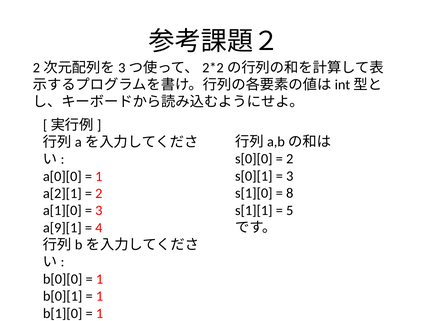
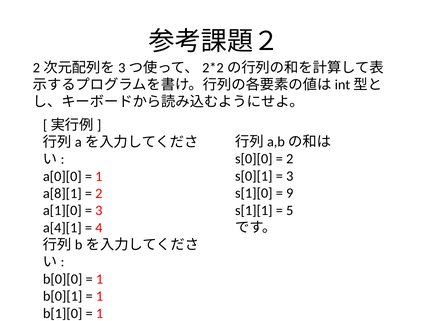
8: 8 -> 9 (290, 193)
a[2][1: a[2][1 -> a[8][1 (62, 193)
a[9][1: a[9][1 -> a[4][1 (62, 228)
